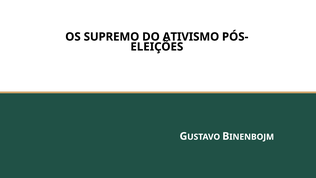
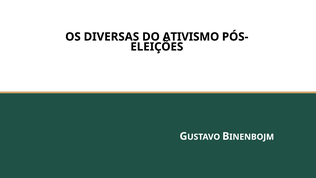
SUPREMO: SUPREMO -> DIVERSAS (111, 37)
